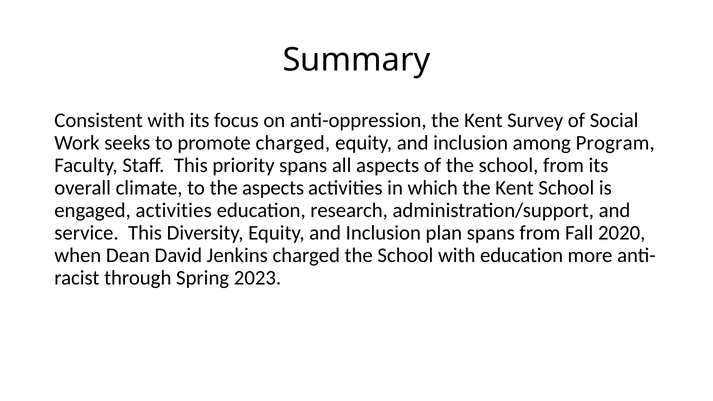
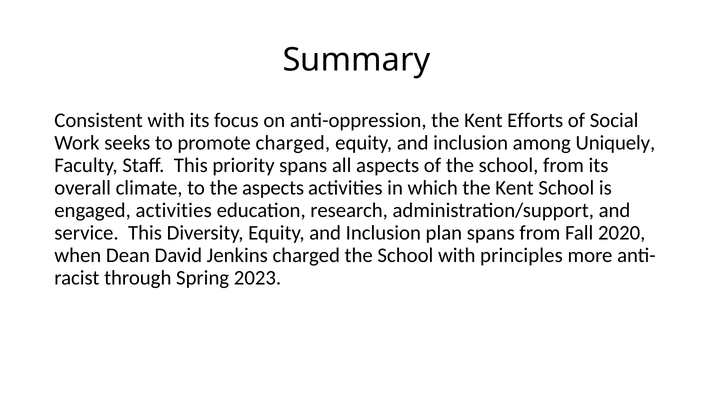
Survey: Survey -> Efforts (535, 121)
Program: Program -> Uniquely (615, 143)
with education: education -> principles (521, 255)
